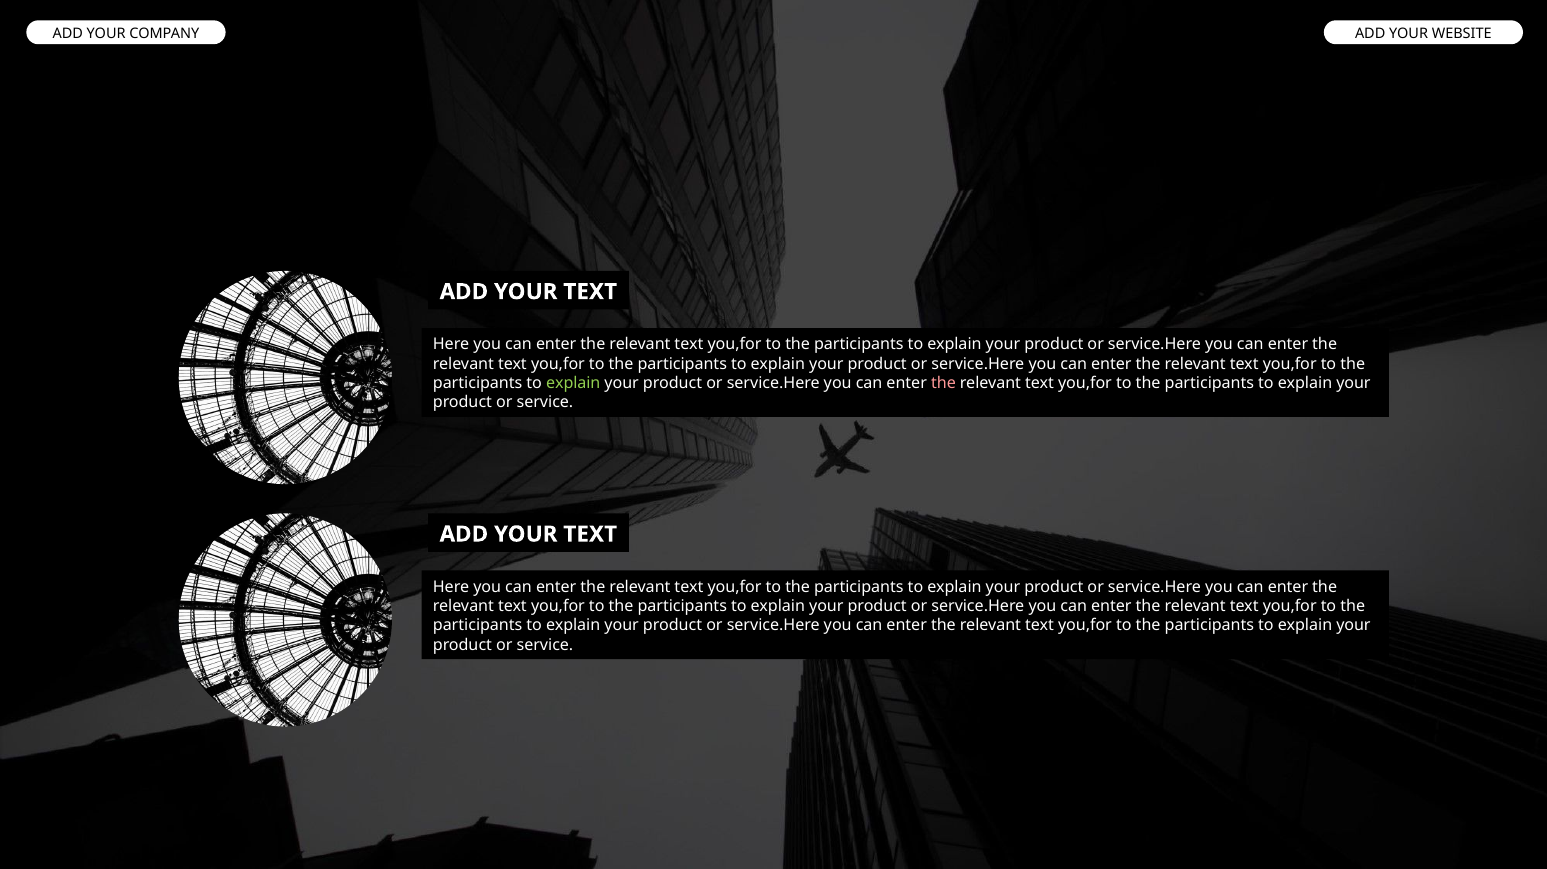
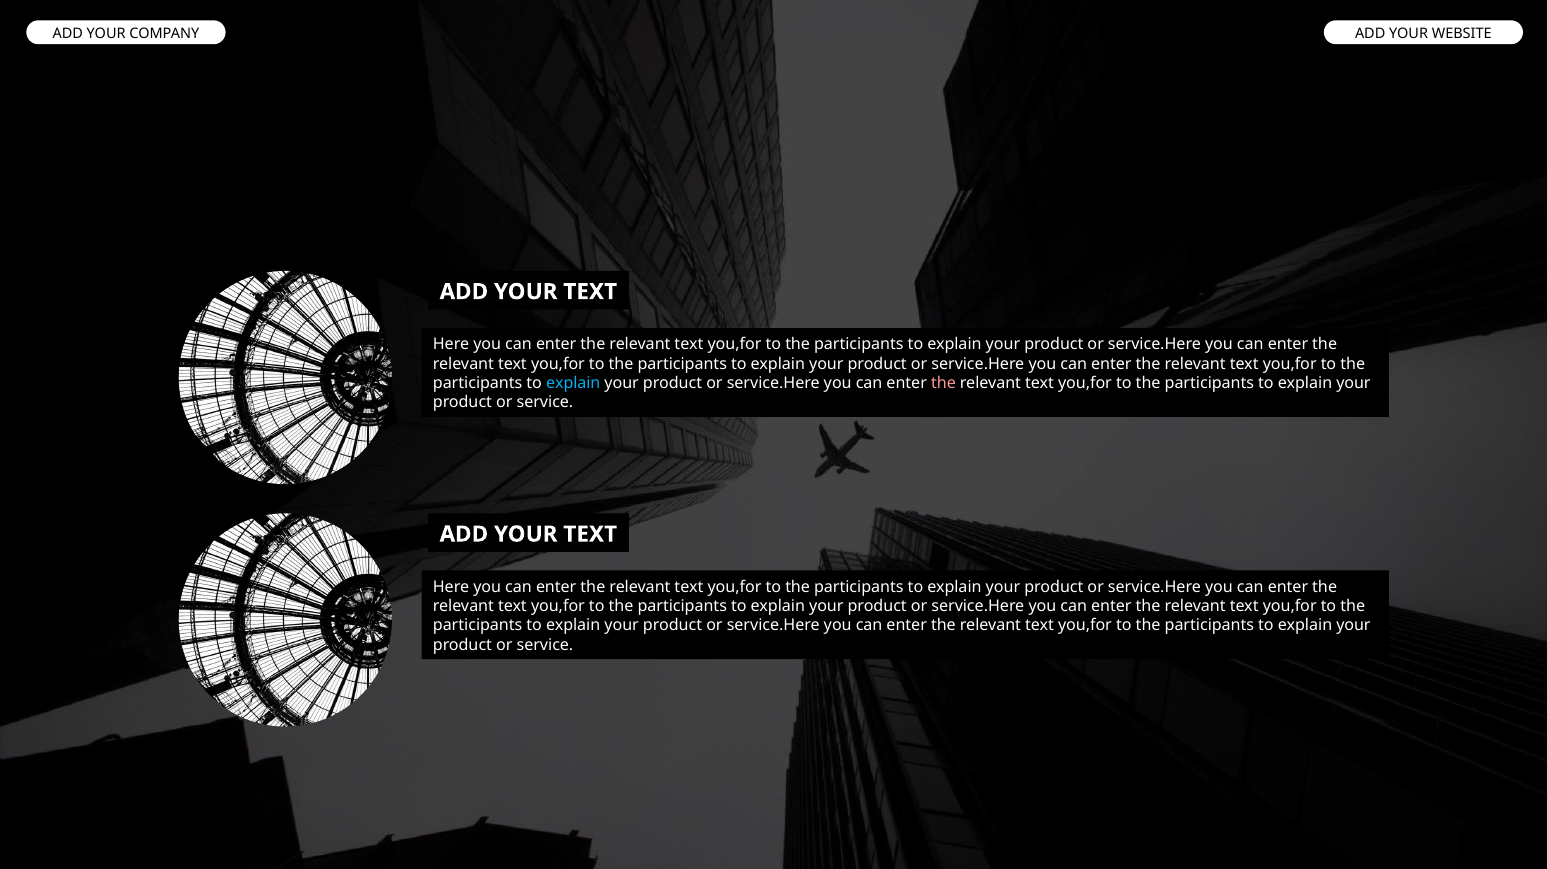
explain colour: light green -> light blue (573, 383)
